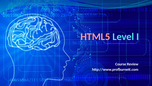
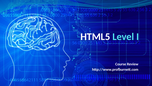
HTML5 colour: pink -> white (95, 36)
